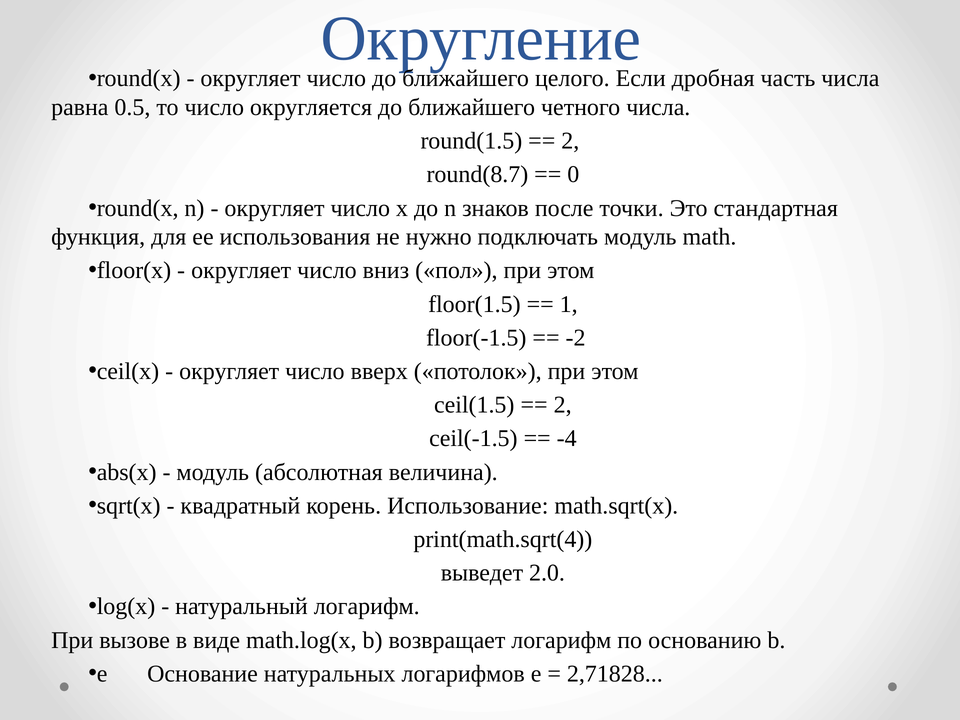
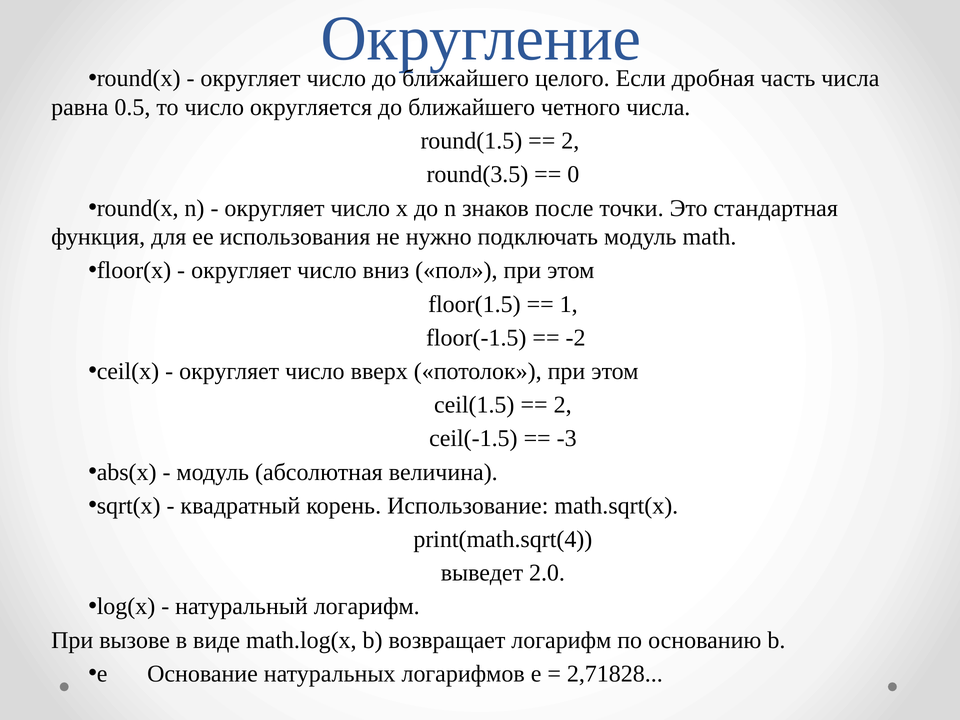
round(8.7: round(8.7 -> round(3.5 (477, 174)
-4: -4 -> -3 (567, 438)
